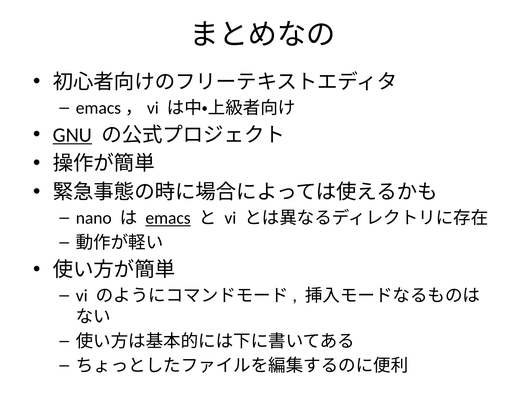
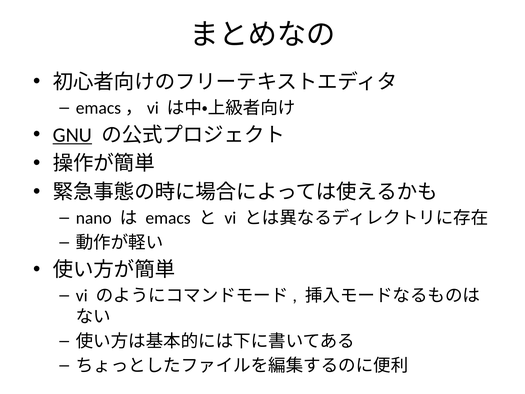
emacs underline: present -> none (168, 218)
